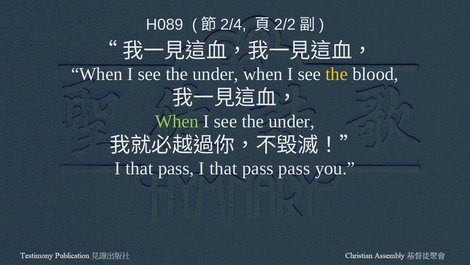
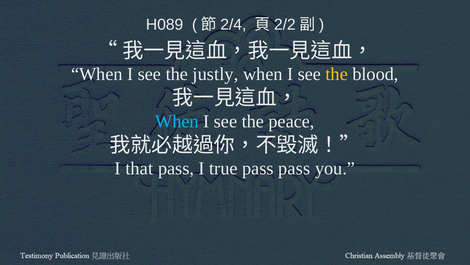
under: under -> justly (215, 74)
When colour: light green -> light blue (177, 121)
under: under -> peace (292, 121)
pass I that: that -> true (223, 168)
